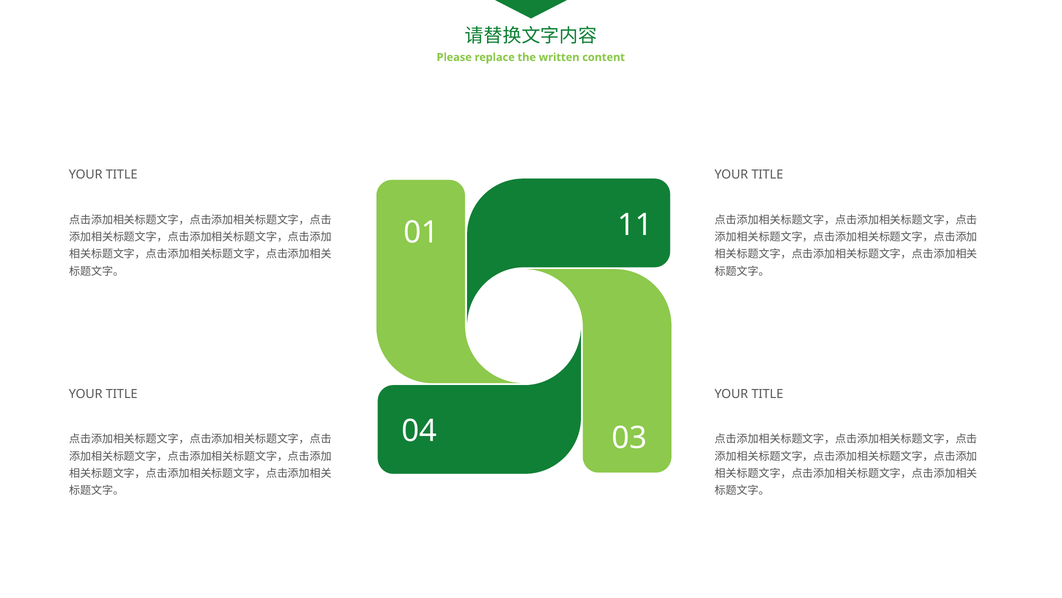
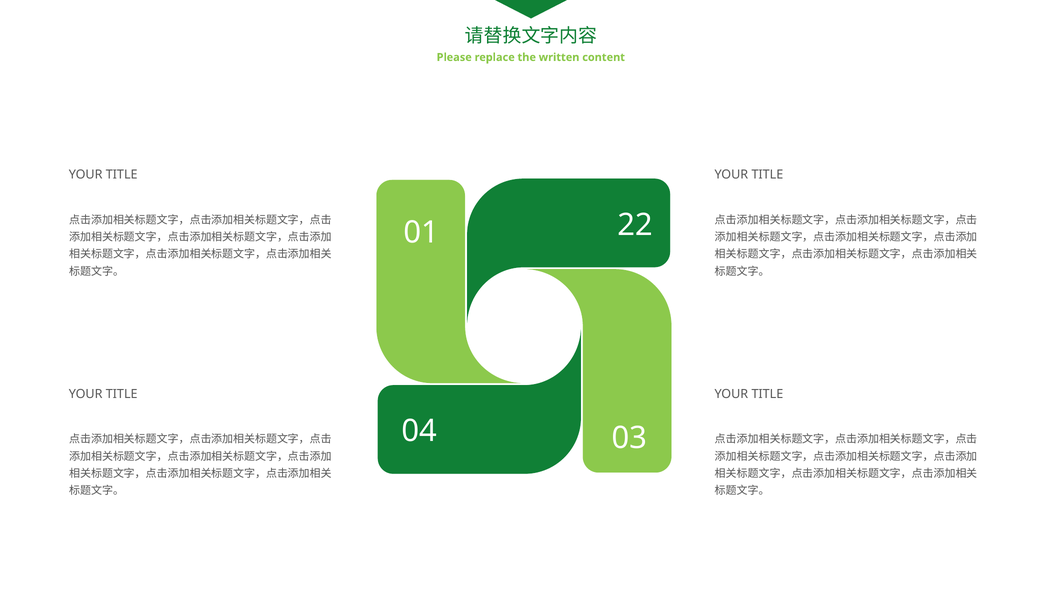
11: 11 -> 22 (635, 225)
